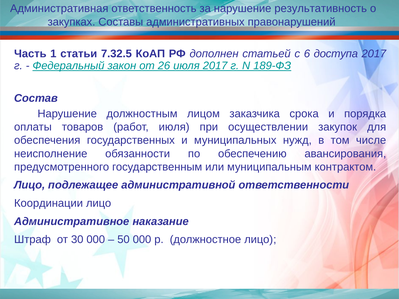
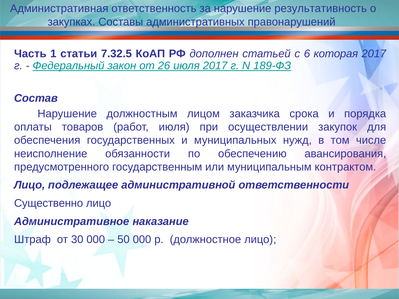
доступа: доступа -> которая (336, 54)
Координации: Координации -> Существенно (49, 203)
